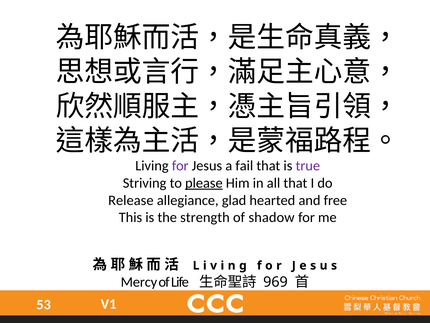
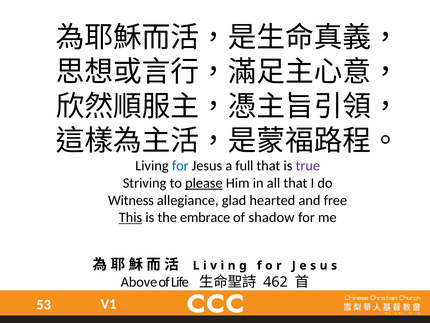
for colour: purple -> blue (180, 166)
fail: fail -> full (244, 166)
Release: Release -> Witness (131, 200)
This underline: none -> present (130, 217)
strength: strength -> embrace (205, 217)
Mercy: Mercy -> Above (139, 282)
969: 969 -> 462 (275, 282)
